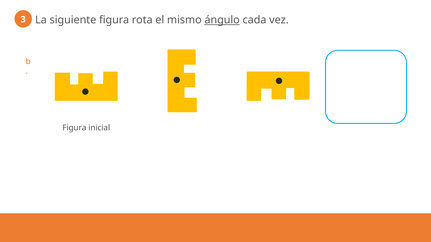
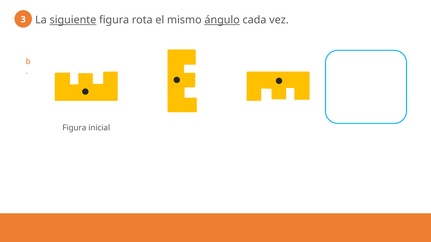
siguiente underline: none -> present (73, 20)
